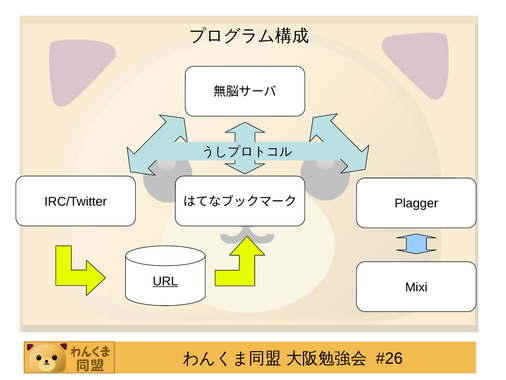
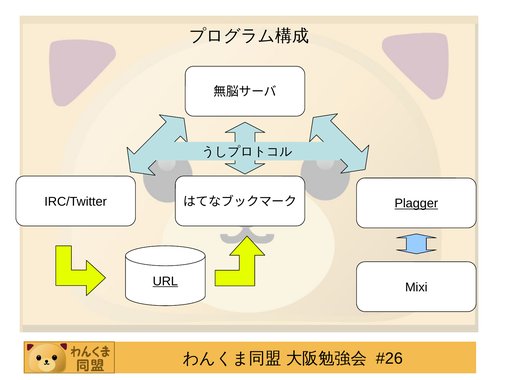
Plagger underline: none -> present (416, 203)
